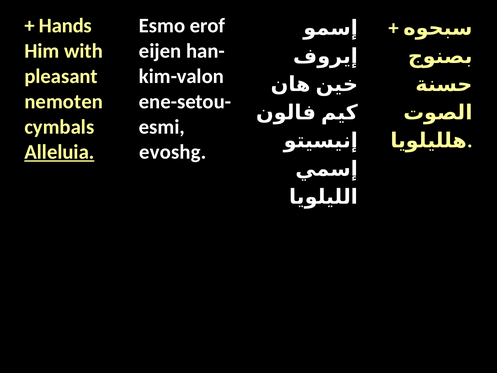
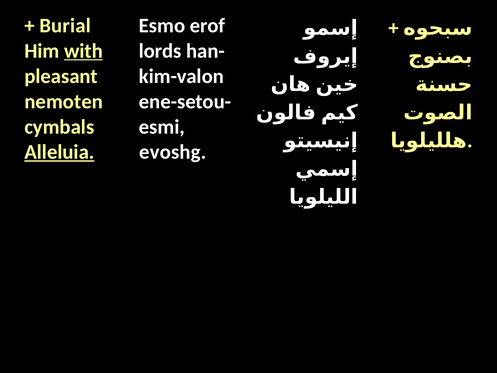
Hands: Hands -> Burial (65, 26)
with underline: none -> present (83, 51)
eijen: eijen -> lords (160, 51)
